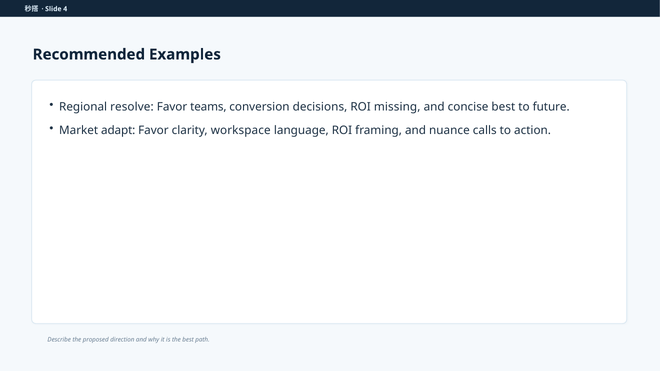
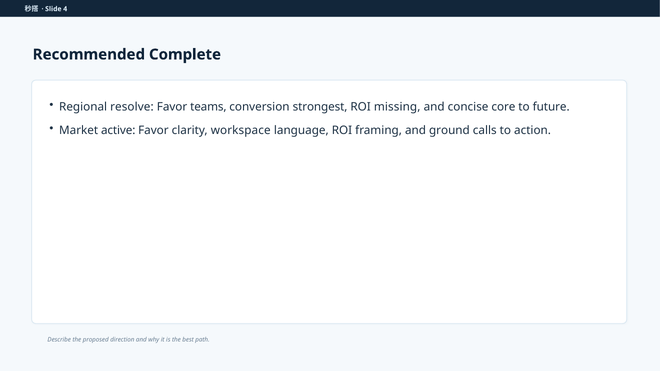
Examples: Examples -> Complete (185, 55)
decisions: decisions -> strongest (320, 107)
concise best: best -> core (503, 107)
adapt: adapt -> active (118, 130)
nuance: nuance -> ground (449, 130)
